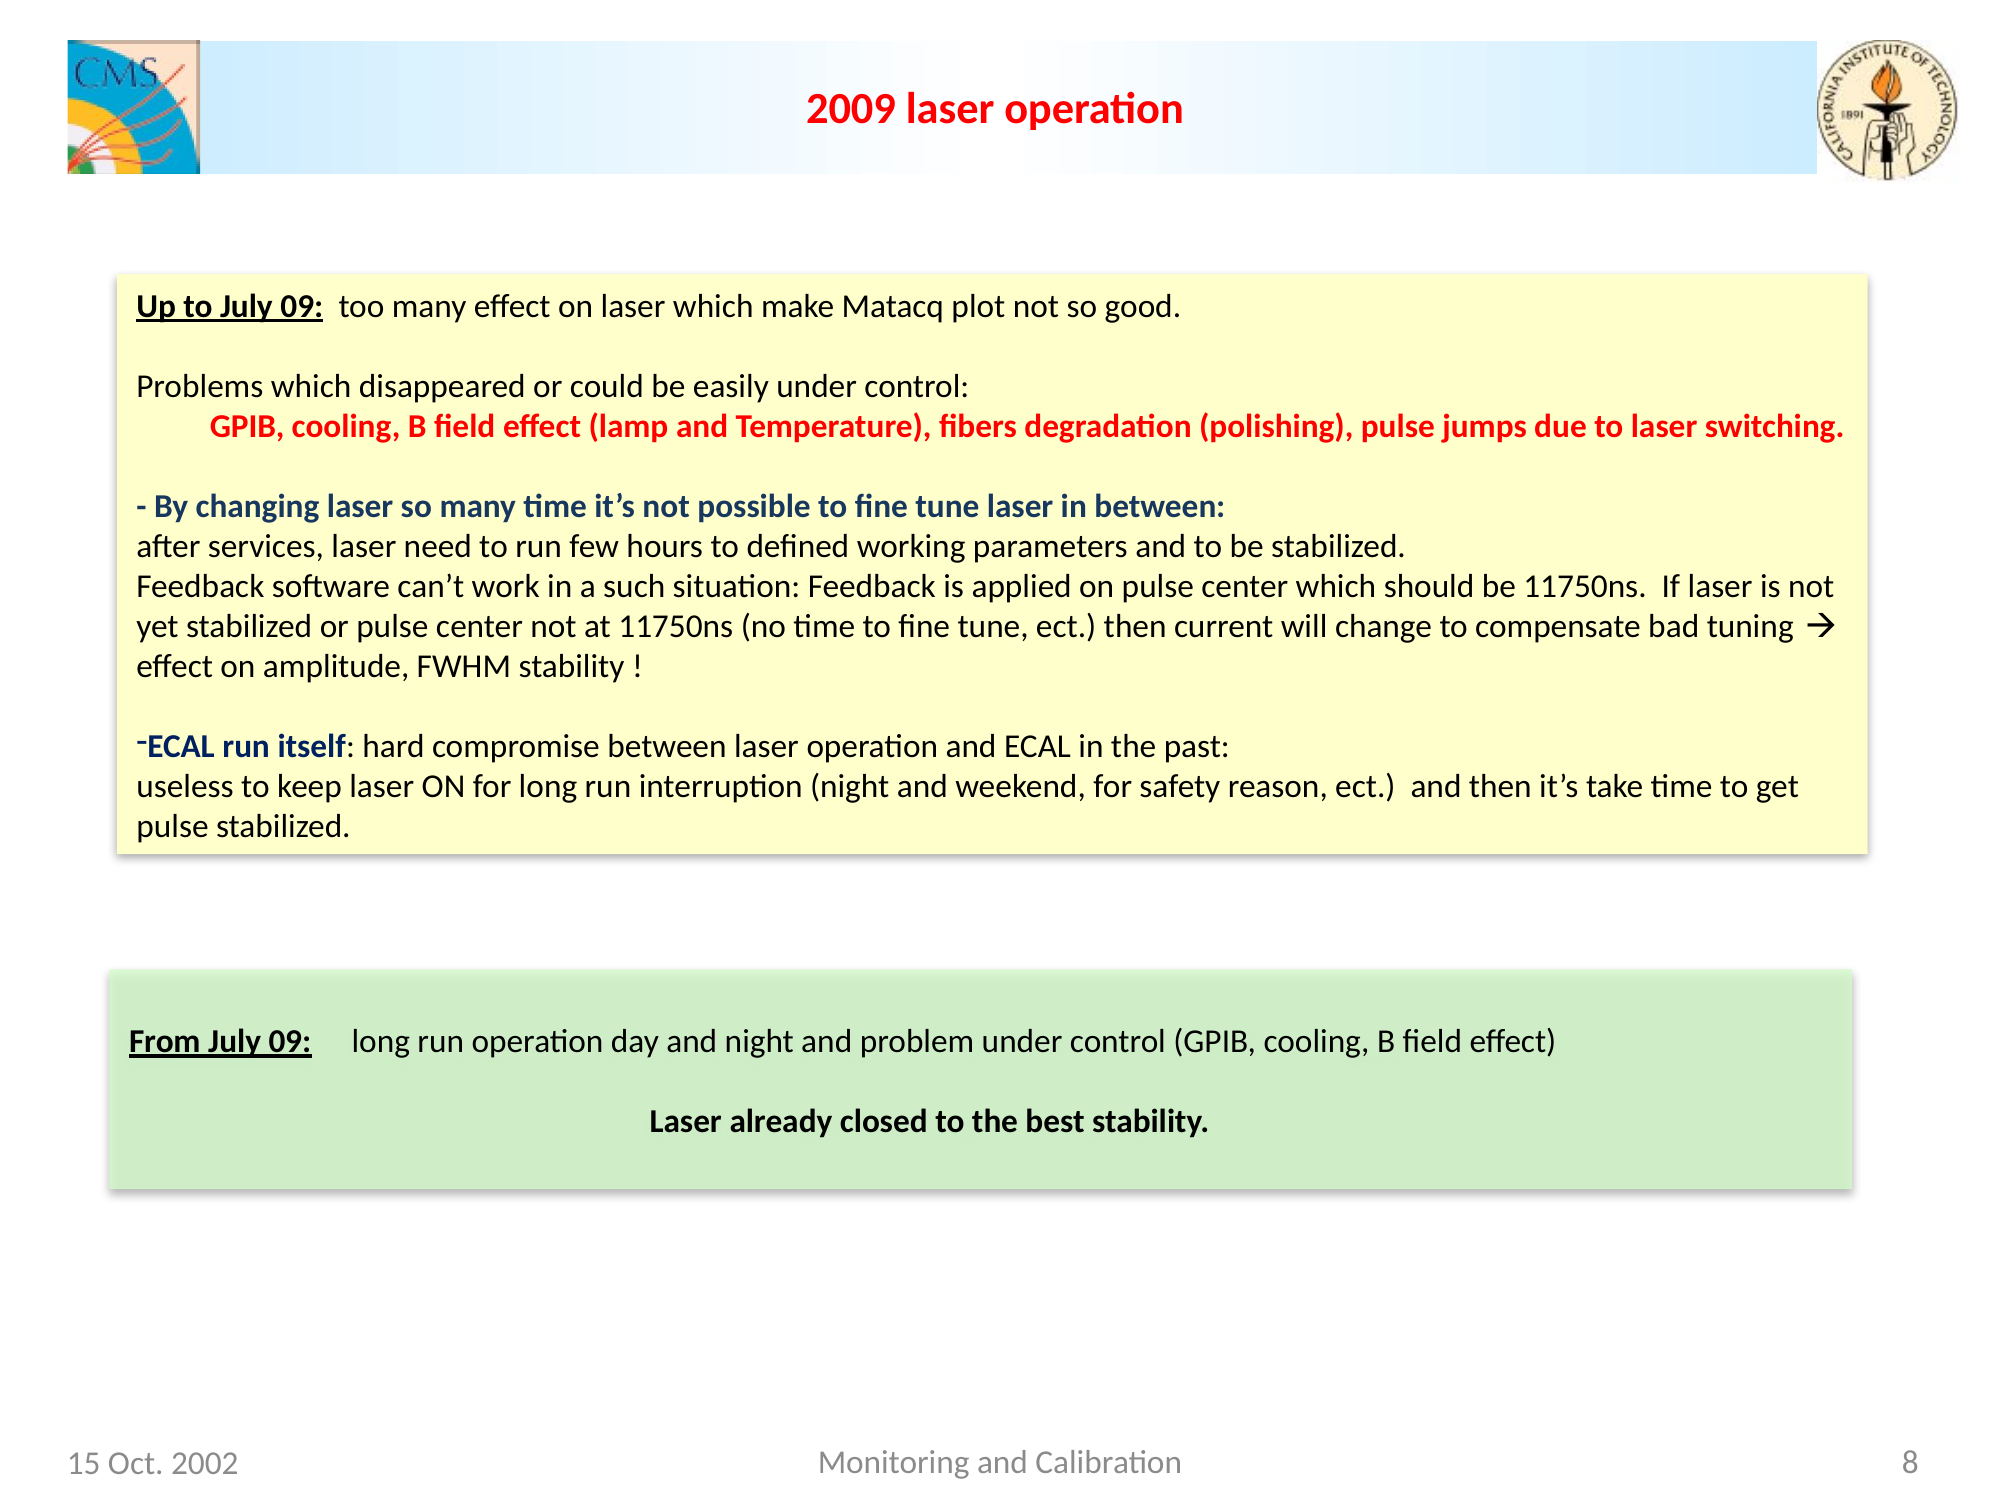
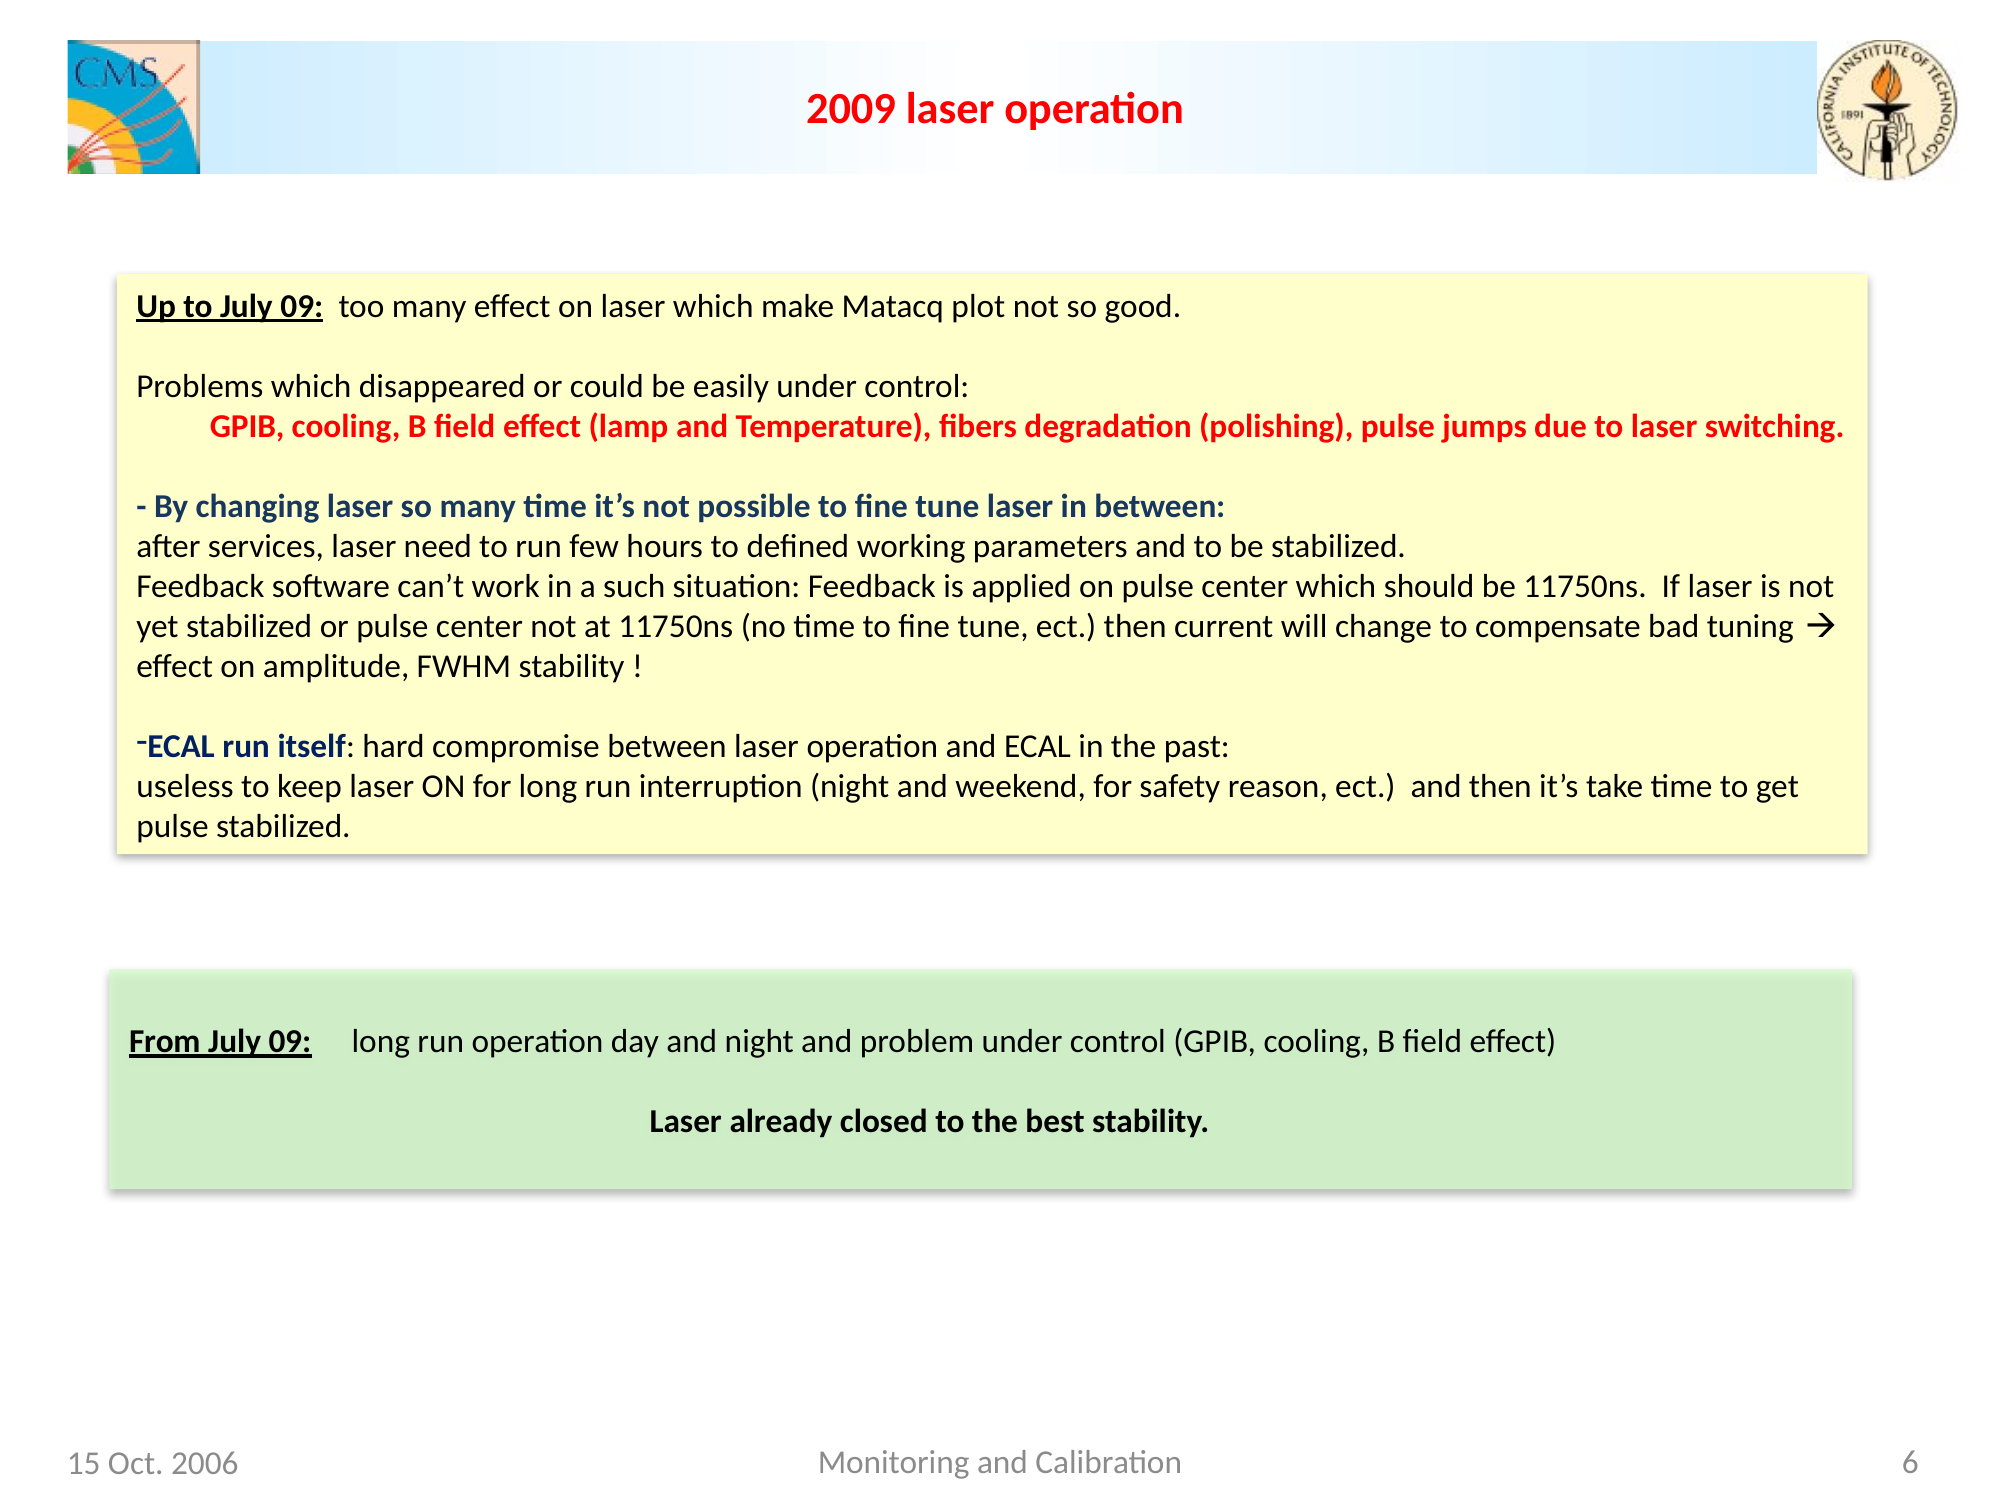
8: 8 -> 6 (1910, 1463)
2002: 2002 -> 2006 (205, 1463)
